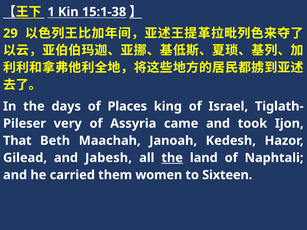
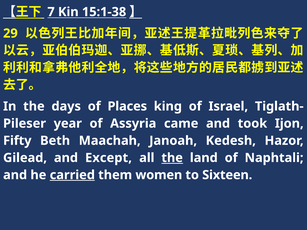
1: 1 -> 7 (51, 12)
very: very -> year (68, 124)
That: That -> Fifty (17, 141)
Jabesh: Jabesh -> Except (108, 158)
carried underline: none -> present (72, 175)
